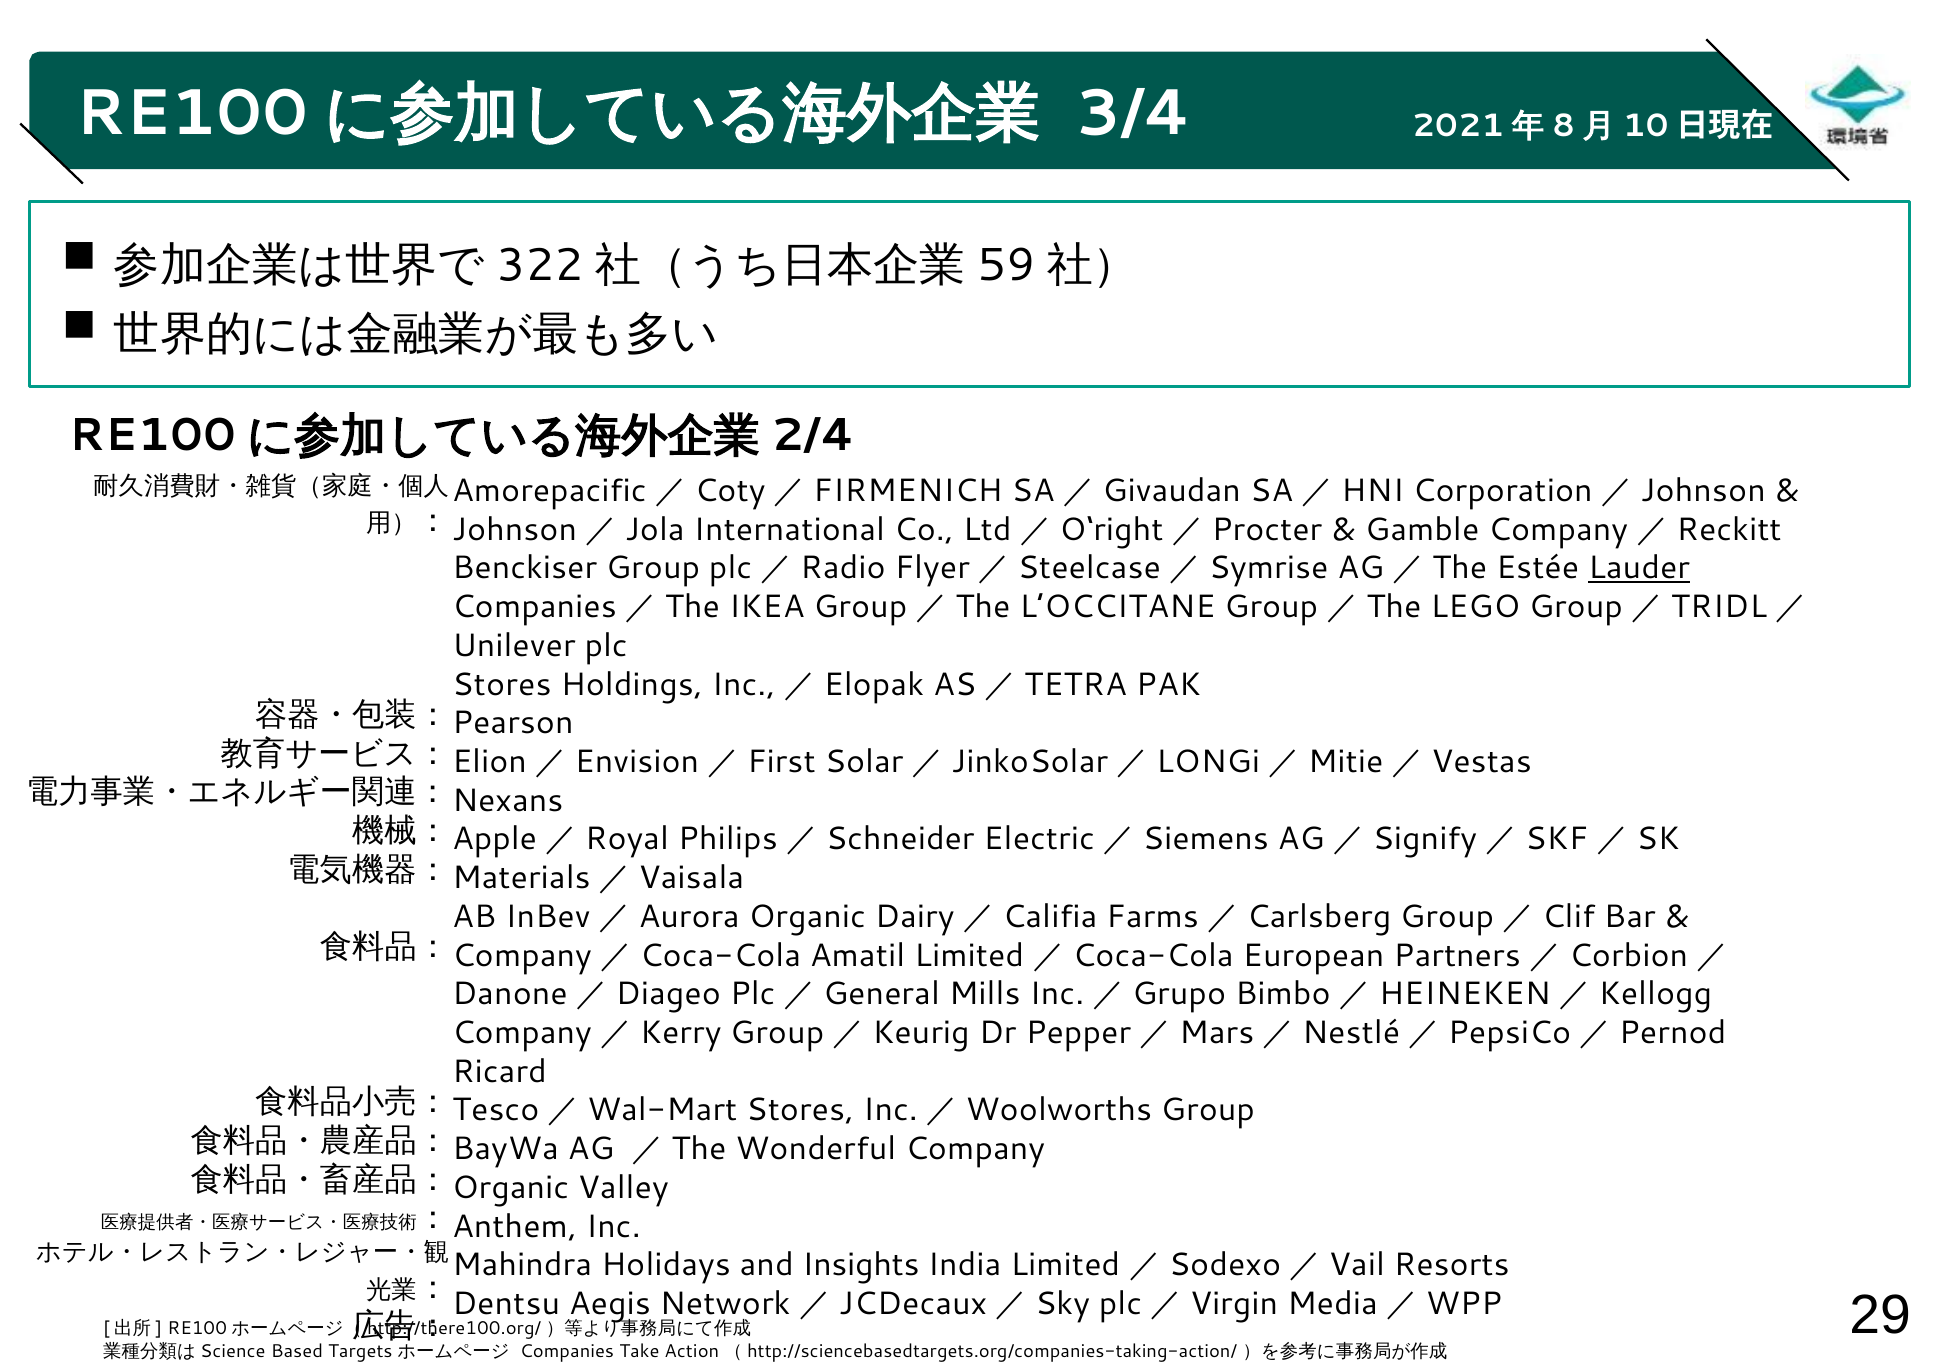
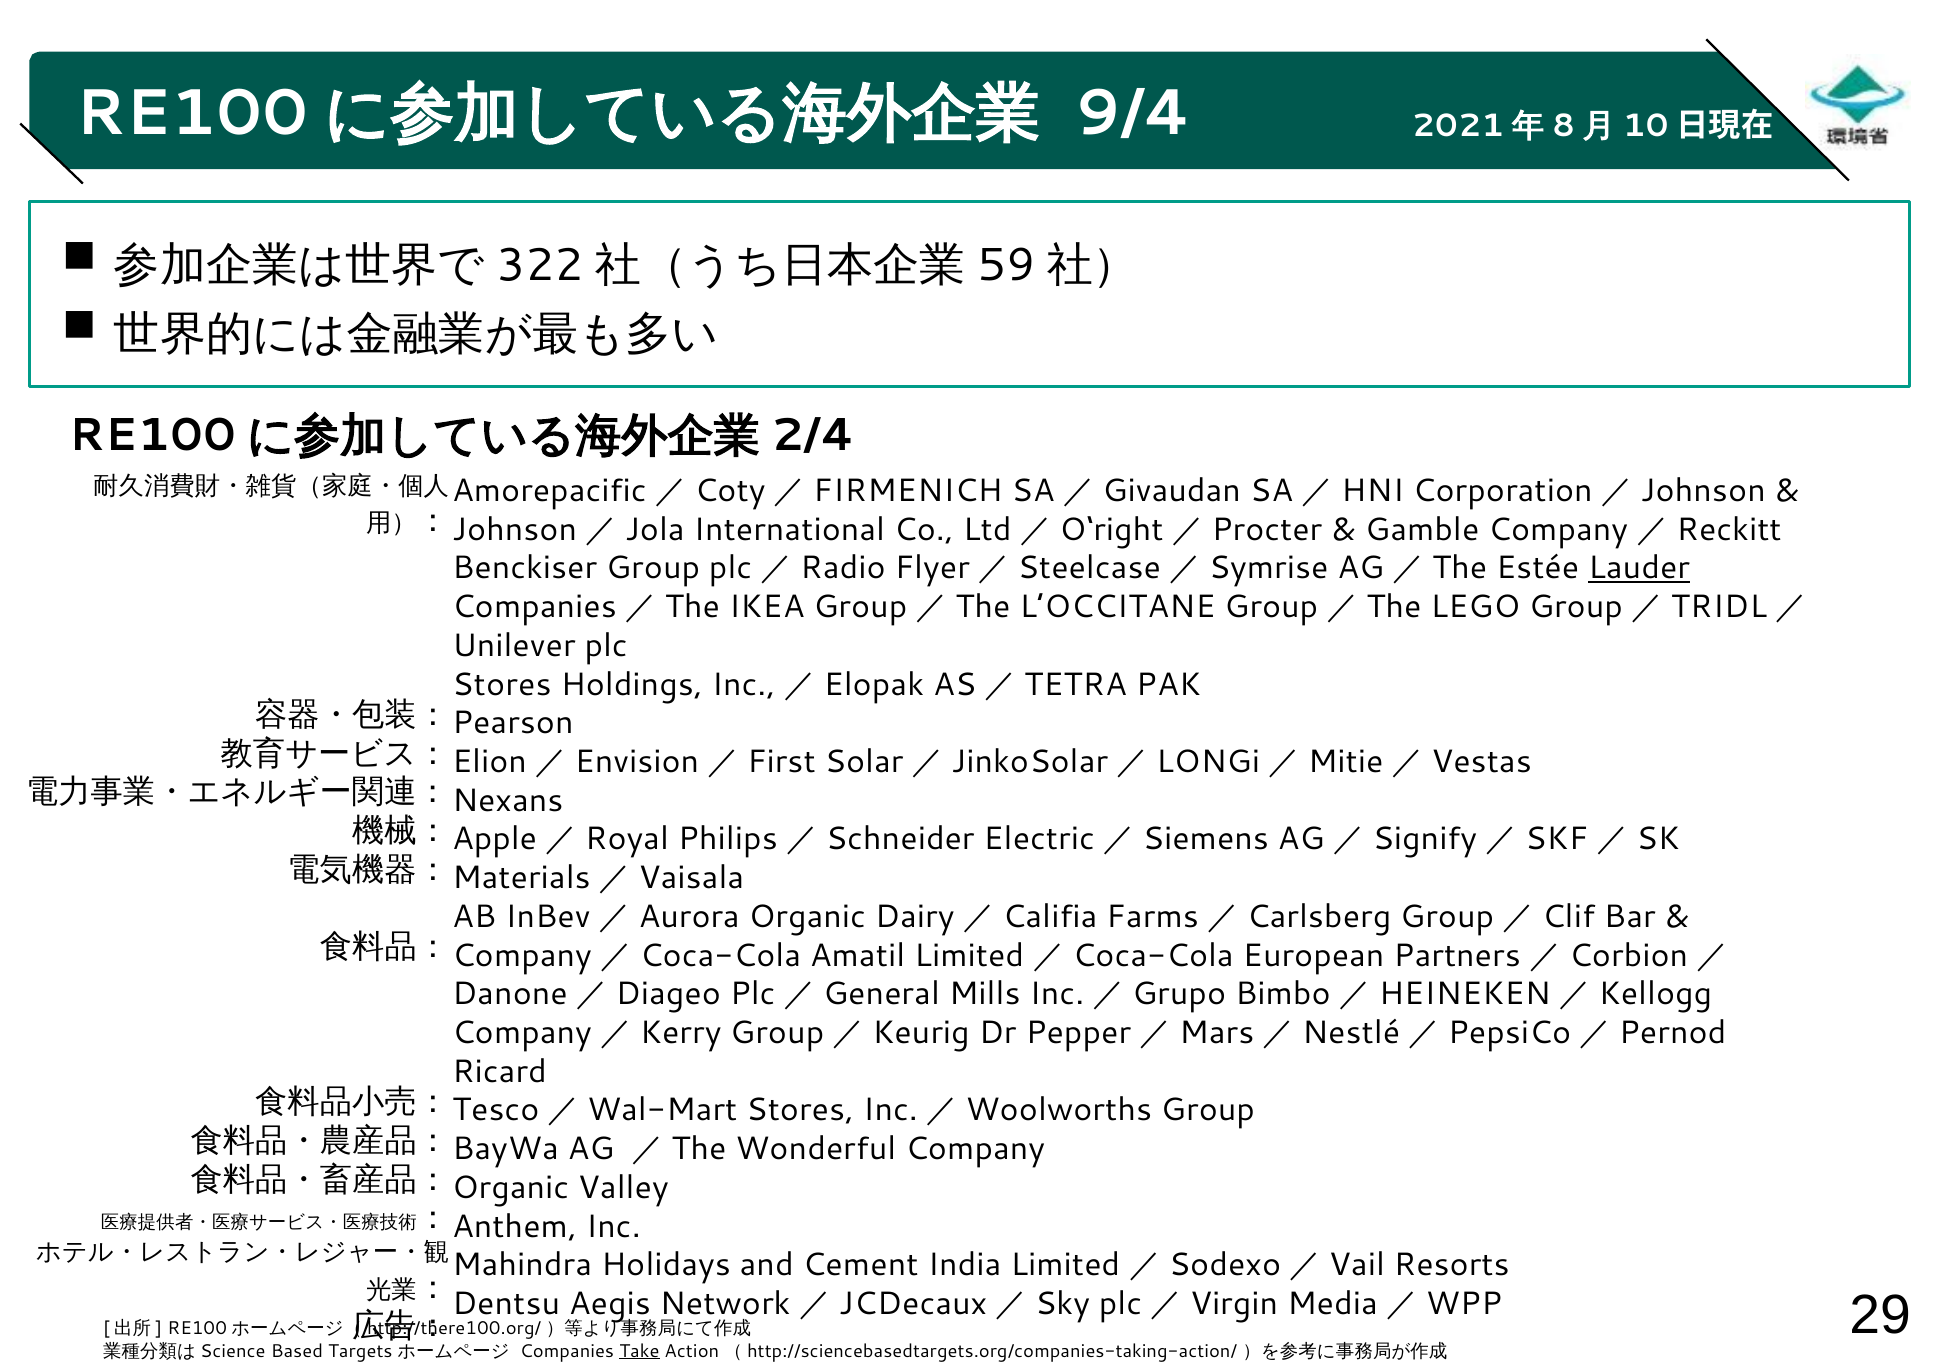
3/4: 3/4 -> 9/4 (1134, 113)
Insights: Insights -> Cement (861, 1265)
Take underline: none -> present (639, 1351)
